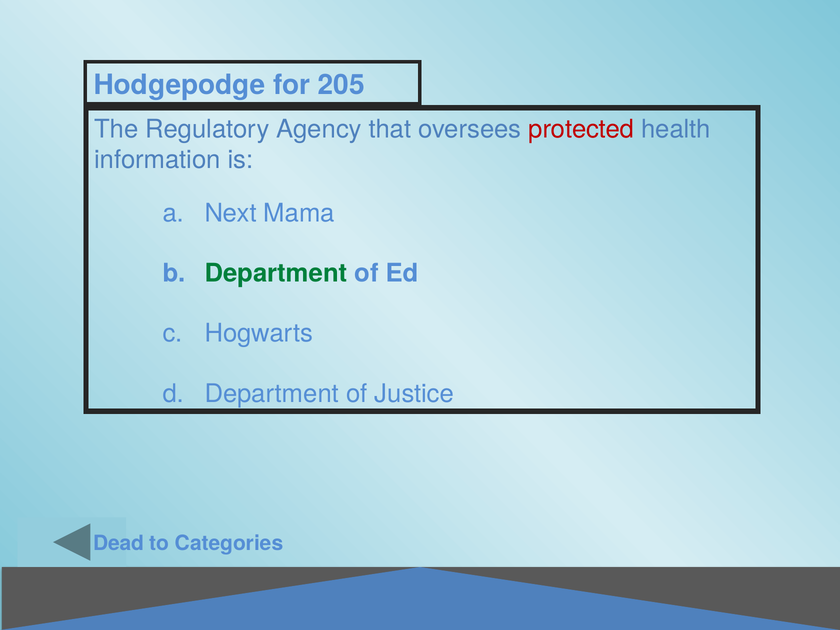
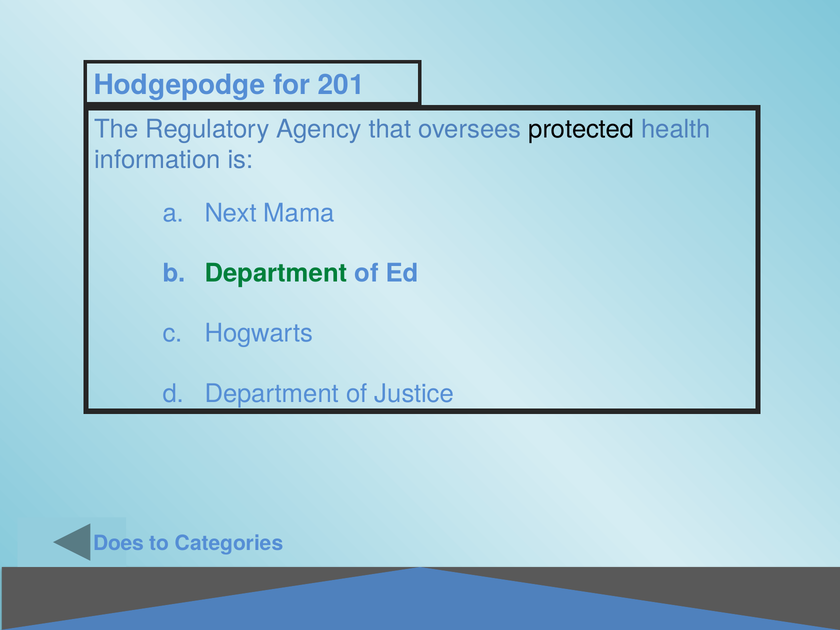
205: 205 -> 201 (341, 85)
protected colour: red -> black (581, 129)
Dead: Dead -> Does (119, 543)
